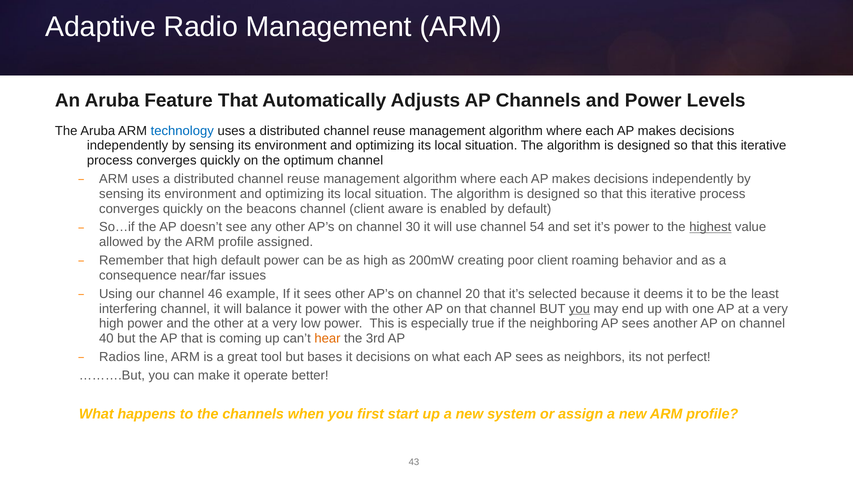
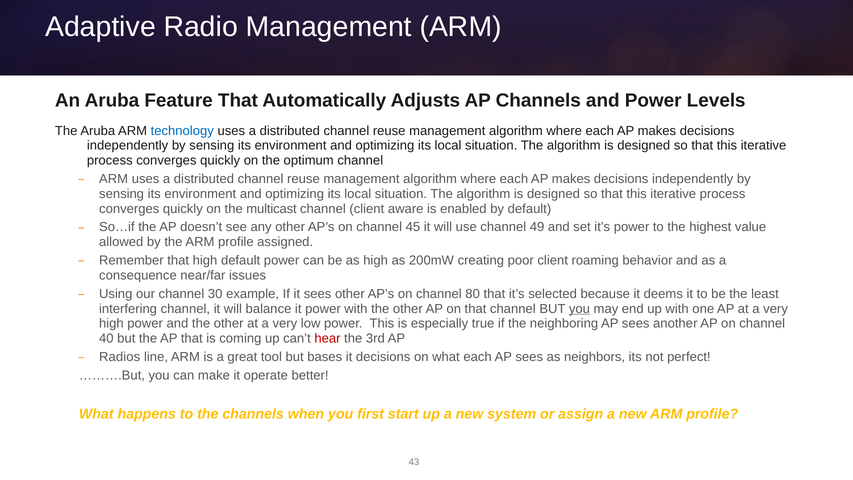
beacons: beacons -> multicast (272, 209)
30: 30 -> 45 (413, 227)
54: 54 -> 49 (537, 227)
highest underline: present -> none (710, 227)
46: 46 -> 30 (215, 294)
20: 20 -> 80 (473, 294)
hear colour: orange -> red (327, 338)
